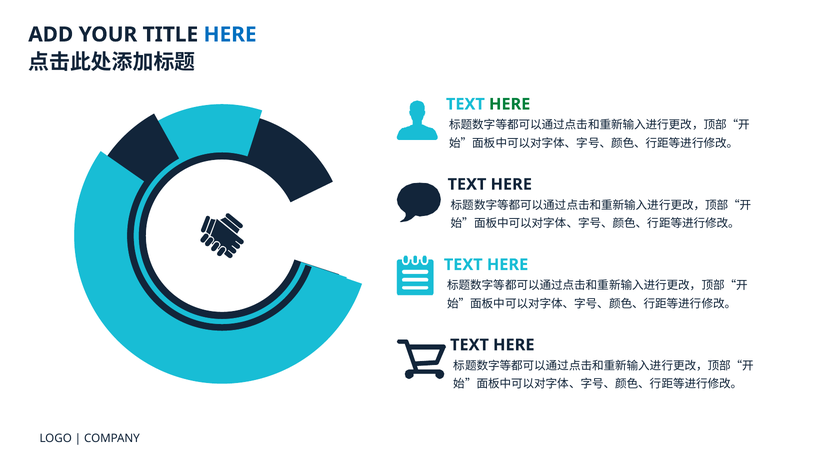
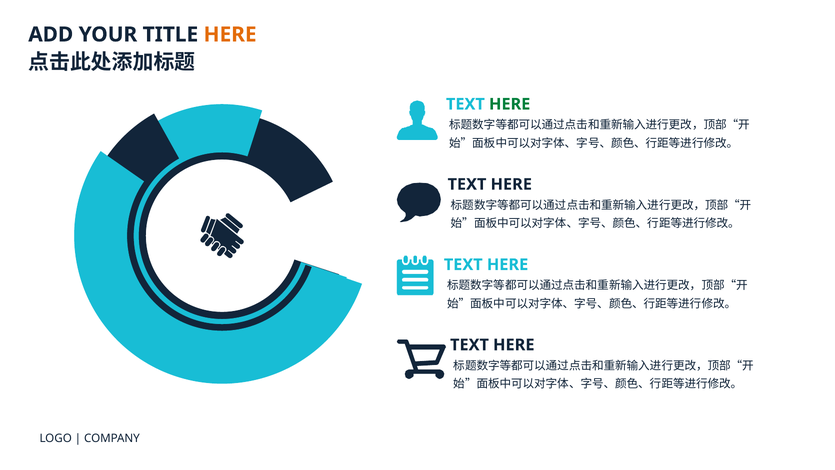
HERE colour: blue -> orange (230, 35)
